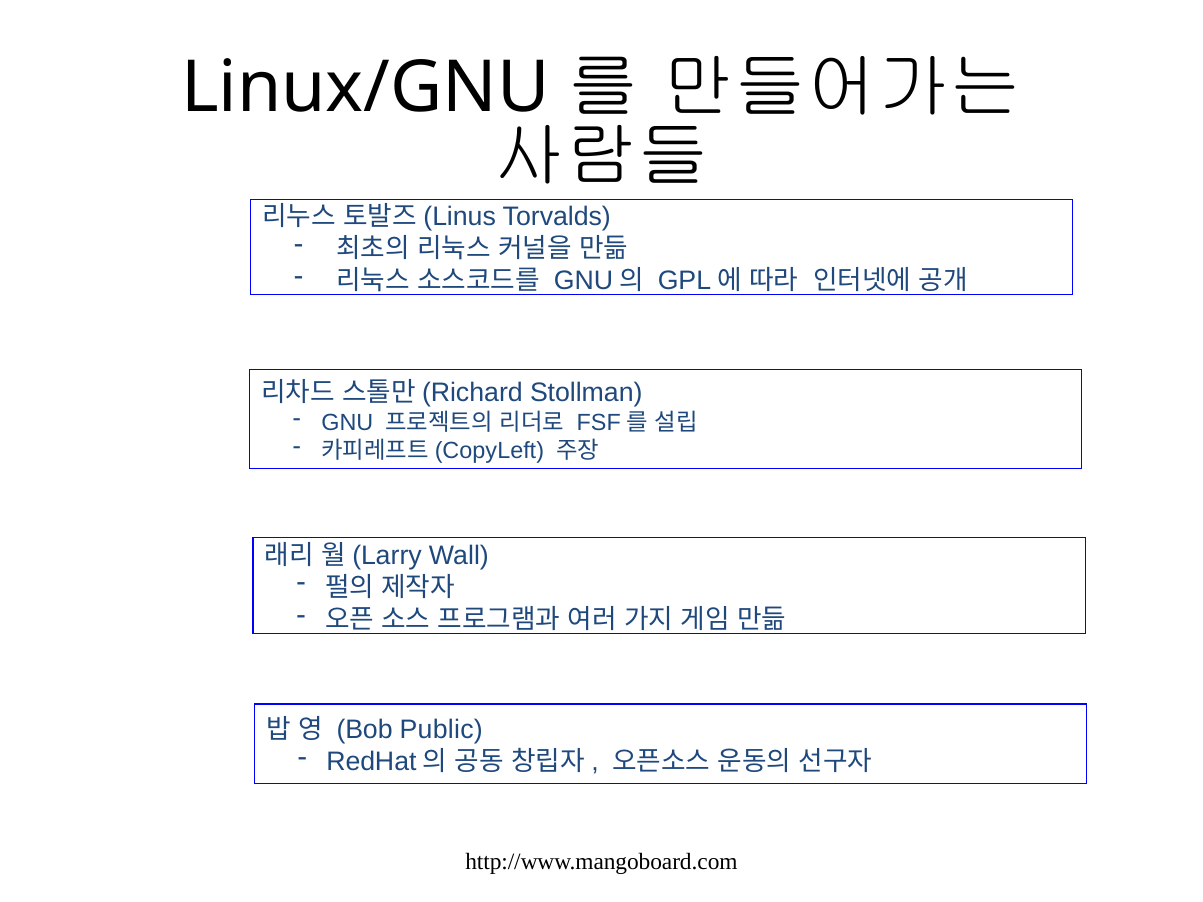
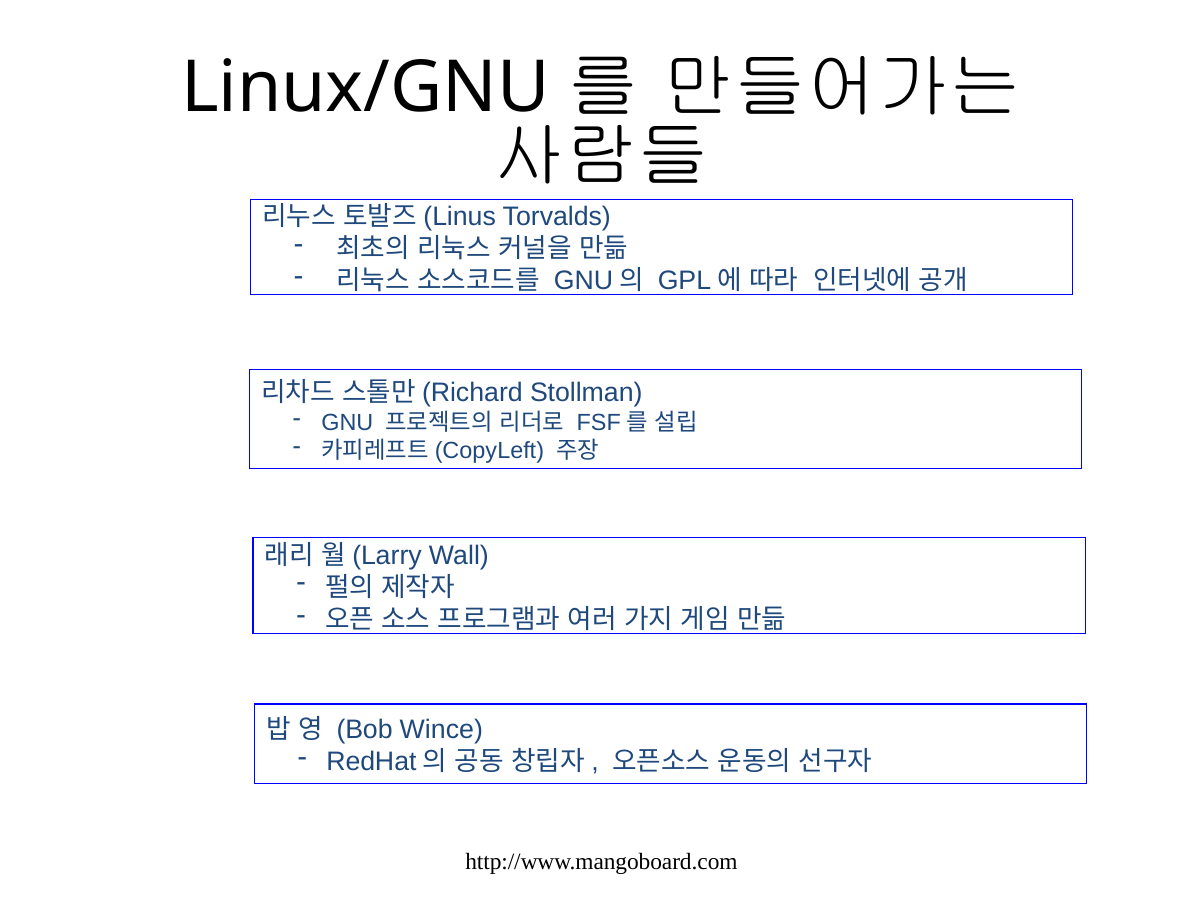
Public: Public -> Wince (441, 730)
